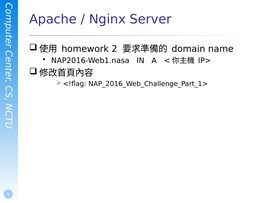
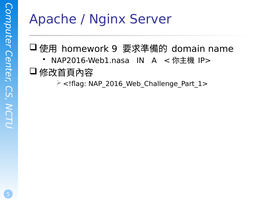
2: 2 -> 9 (115, 49)
